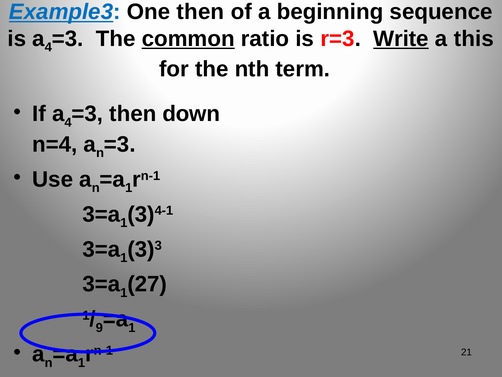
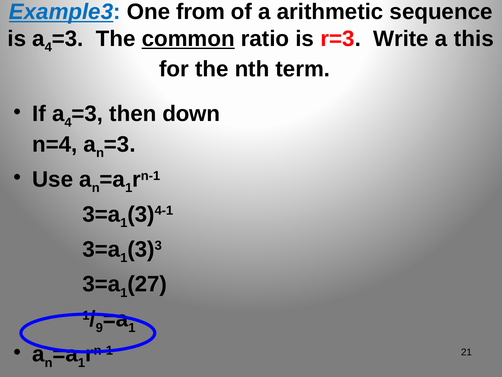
One then: then -> from (201, 12)
beginning: beginning -> arithmetic (330, 12)
Write underline: present -> none (401, 39)
